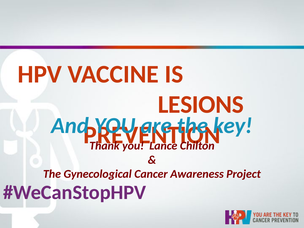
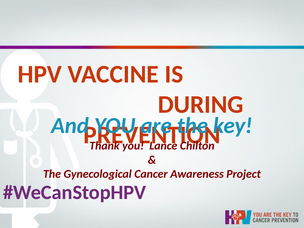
LESIONS: LESIONS -> DURING (201, 105)
